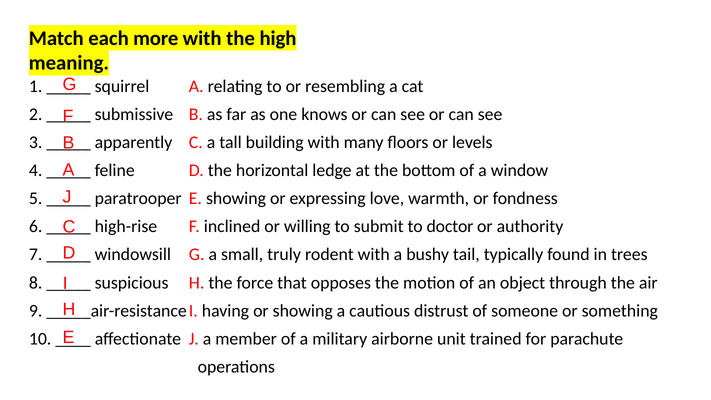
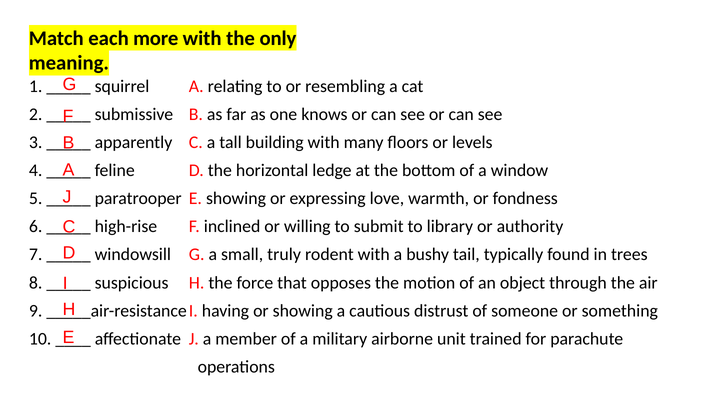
high: high -> only (278, 38)
doctor: doctor -> library (450, 227)
